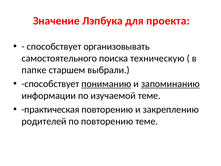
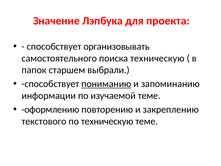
папке: папке -> папок (34, 70)
запоминанию underline: present -> none (170, 84)
практическая: практическая -> оформлению (50, 109)
родителей: родителей -> текстового (44, 121)
по повторению: повторению -> техническую (107, 121)
